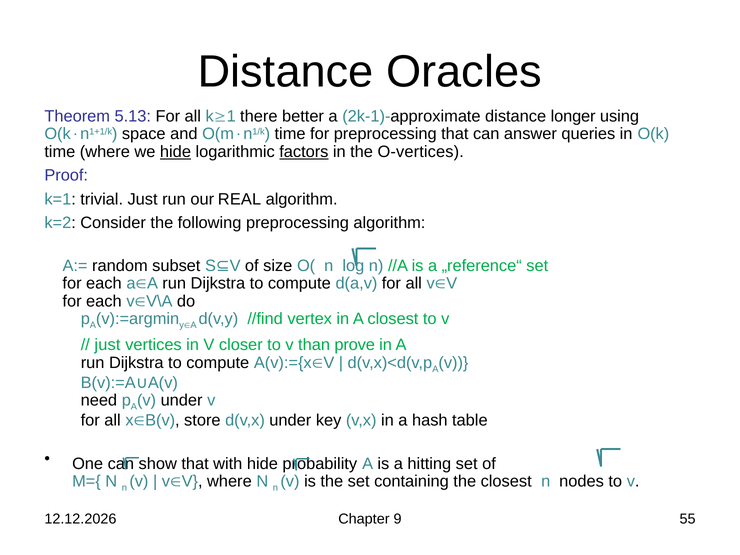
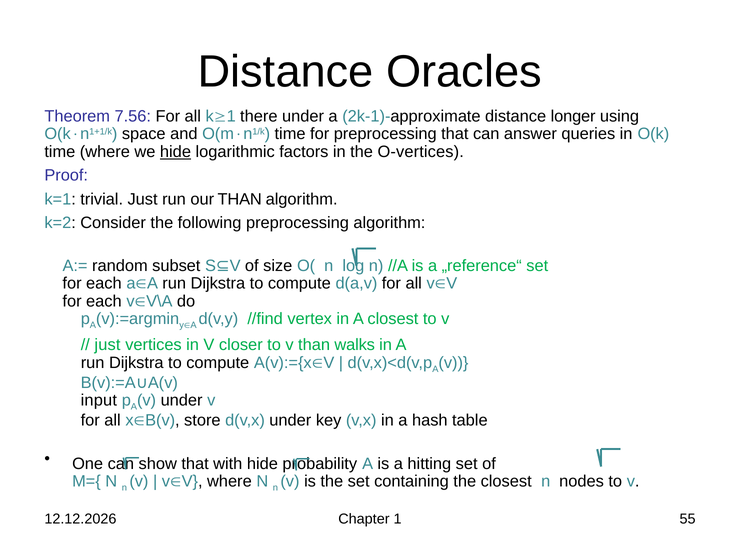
5.13: 5.13 -> 7.56 (133, 116)
there better: better -> under (303, 116)
factors underline: present -> none (304, 152)
our REAL: REAL -> THAN (240, 199)
prove: prove -> walks (355, 345)
need: need -> input (99, 401)
9: 9 -> 1 (398, 519)
